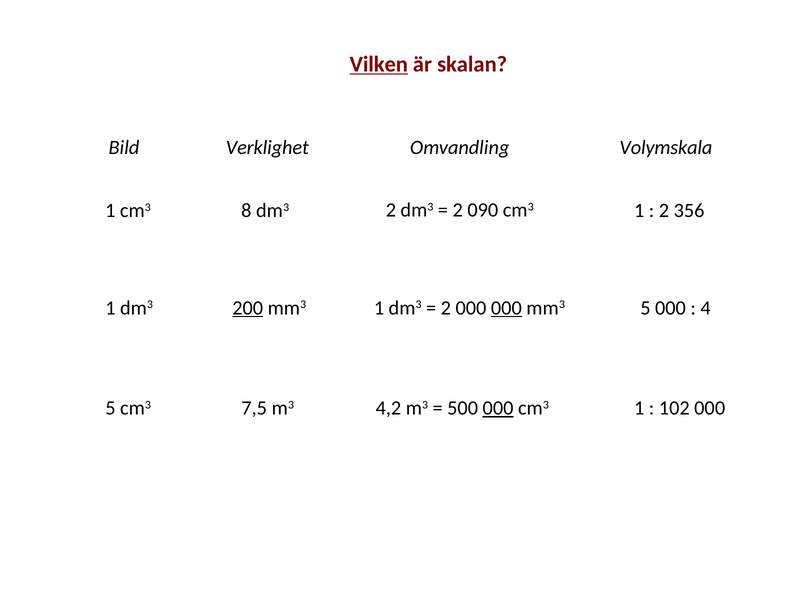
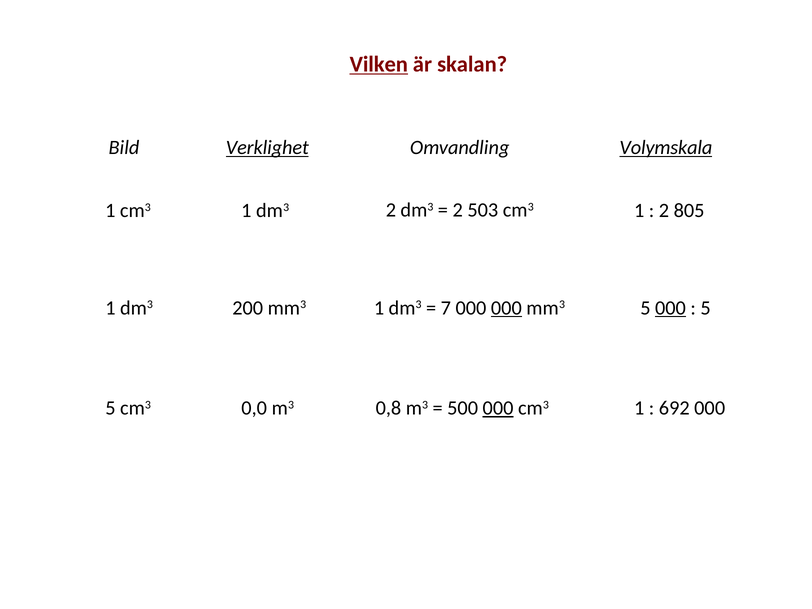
Verklighet underline: none -> present (267, 148)
Volymskala underline: none -> present (666, 148)
090: 090 -> 503 (483, 210)
1 cm3 8: 8 -> 1 (246, 211)
356: 356 -> 805 (689, 211)
200 underline: present -> none (248, 308)
2: 2 -> 7 (446, 308)
000 underline: none -> present (670, 308)
4: 4 -> 5 (706, 308)
7,5: 7,5 -> 0,0 (254, 408)
4,2: 4,2 -> 0,8 (388, 408)
102: 102 -> 692 (674, 408)
